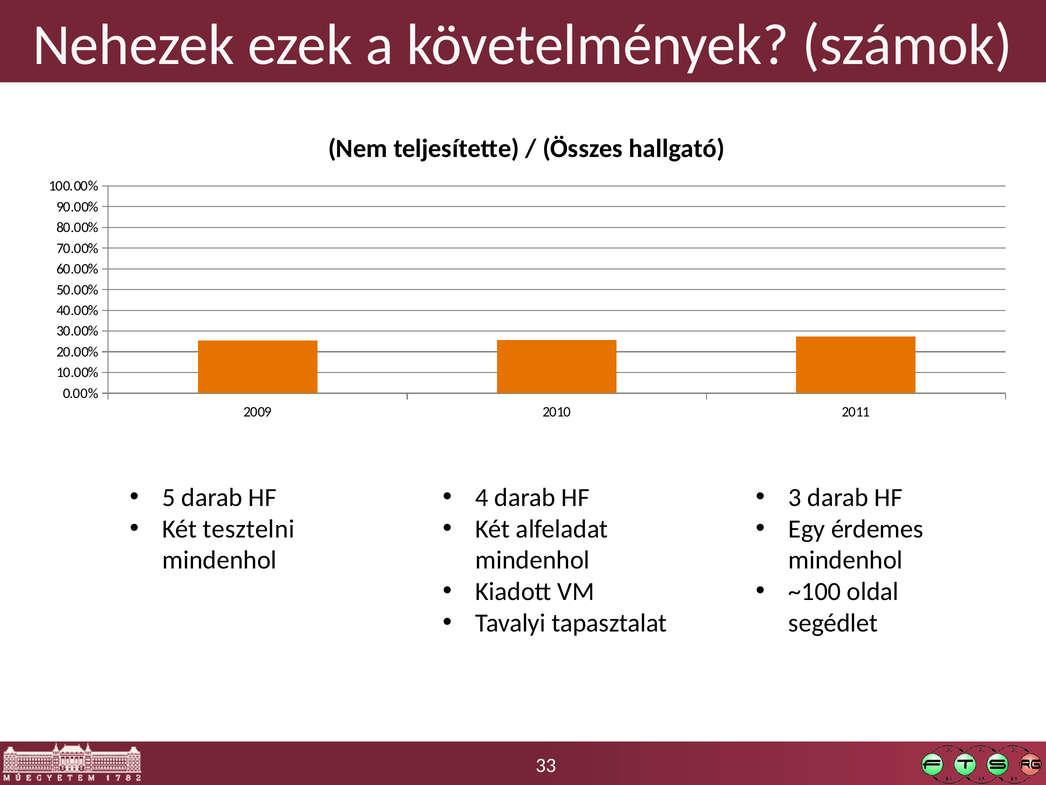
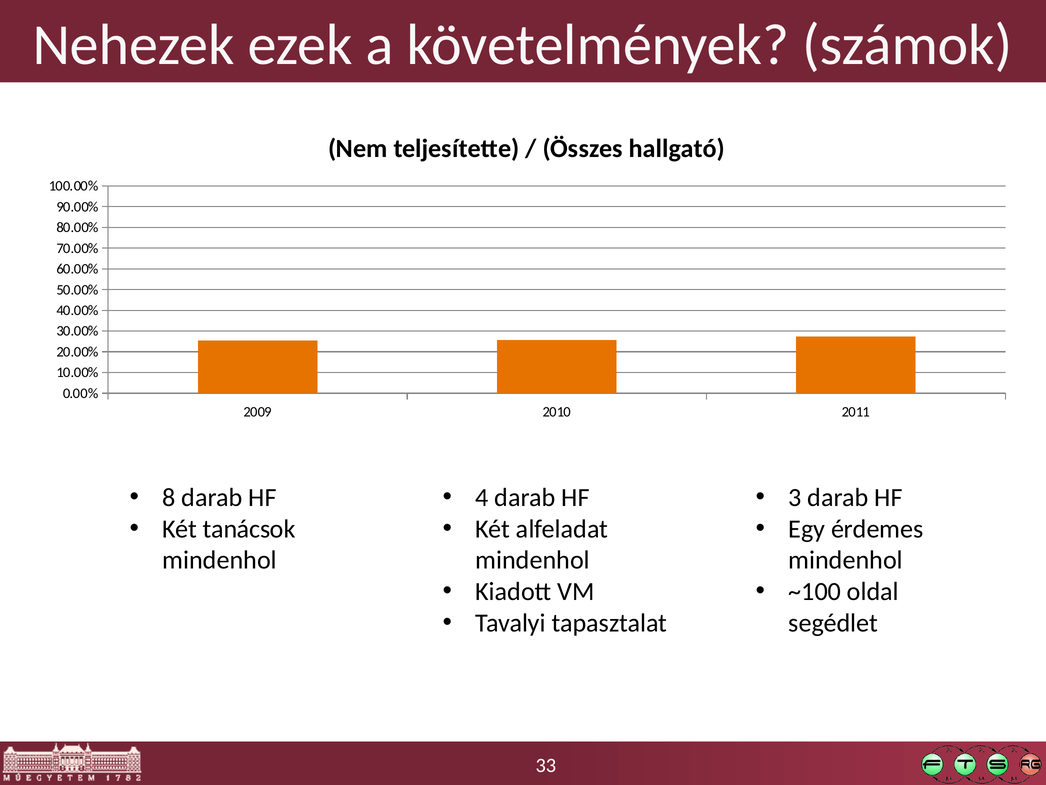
5: 5 -> 8 (169, 497)
tesztelni: tesztelni -> tanácsok (249, 529)
